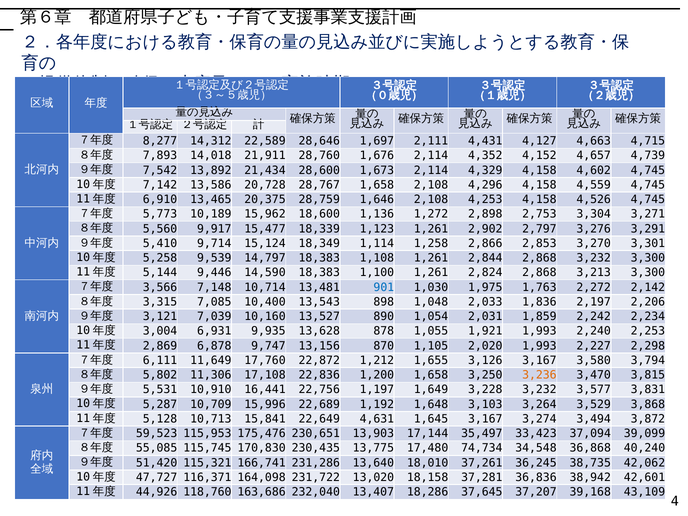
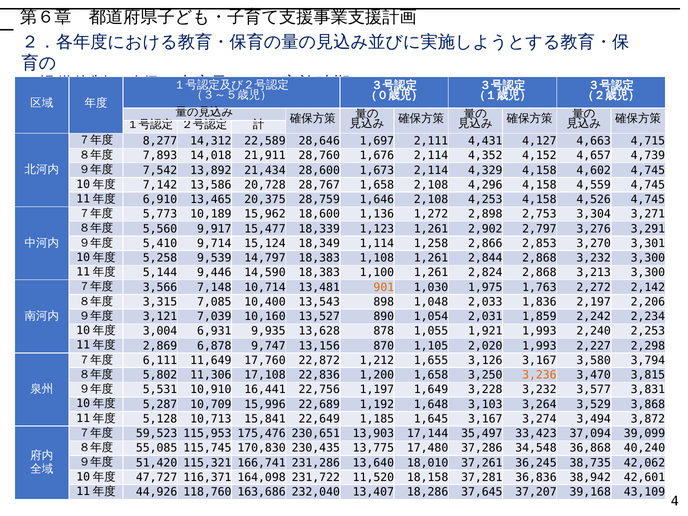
901 colour: blue -> orange (384, 287)
4,631: 4,631 -> 1,185 (377, 419)
74,734: 74,734 -> 37,286 (482, 448)
13,020: 13,020 -> 11,520 (373, 477)
